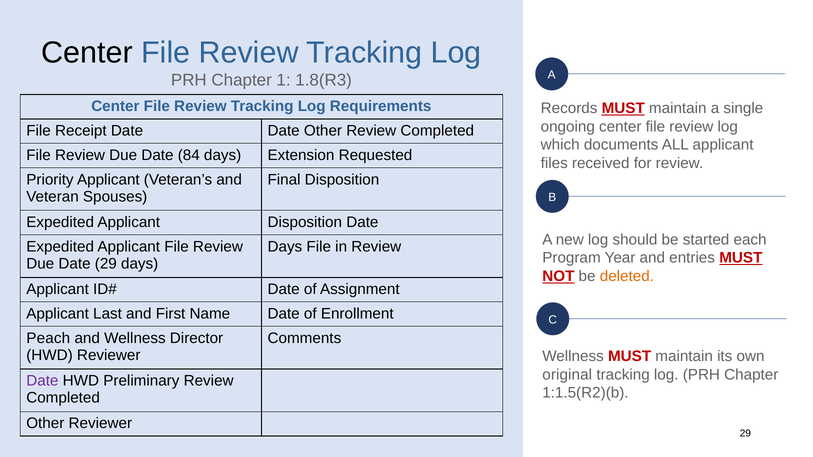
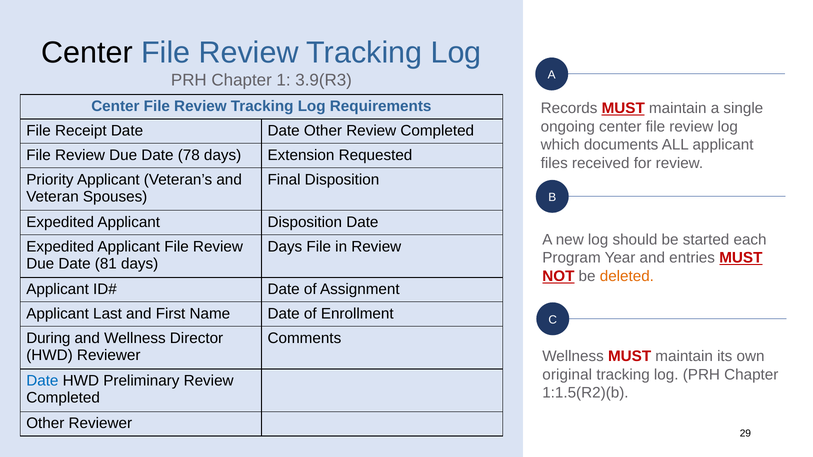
1.8(R3: 1.8(R3 -> 3.9(R3 (324, 80)
84: 84 -> 78 (189, 155)
Date 29: 29 -> 81 (106, 264)
Peach: Peach -> During (48, 338)
Date colour: purple -> blue (42, 381)
